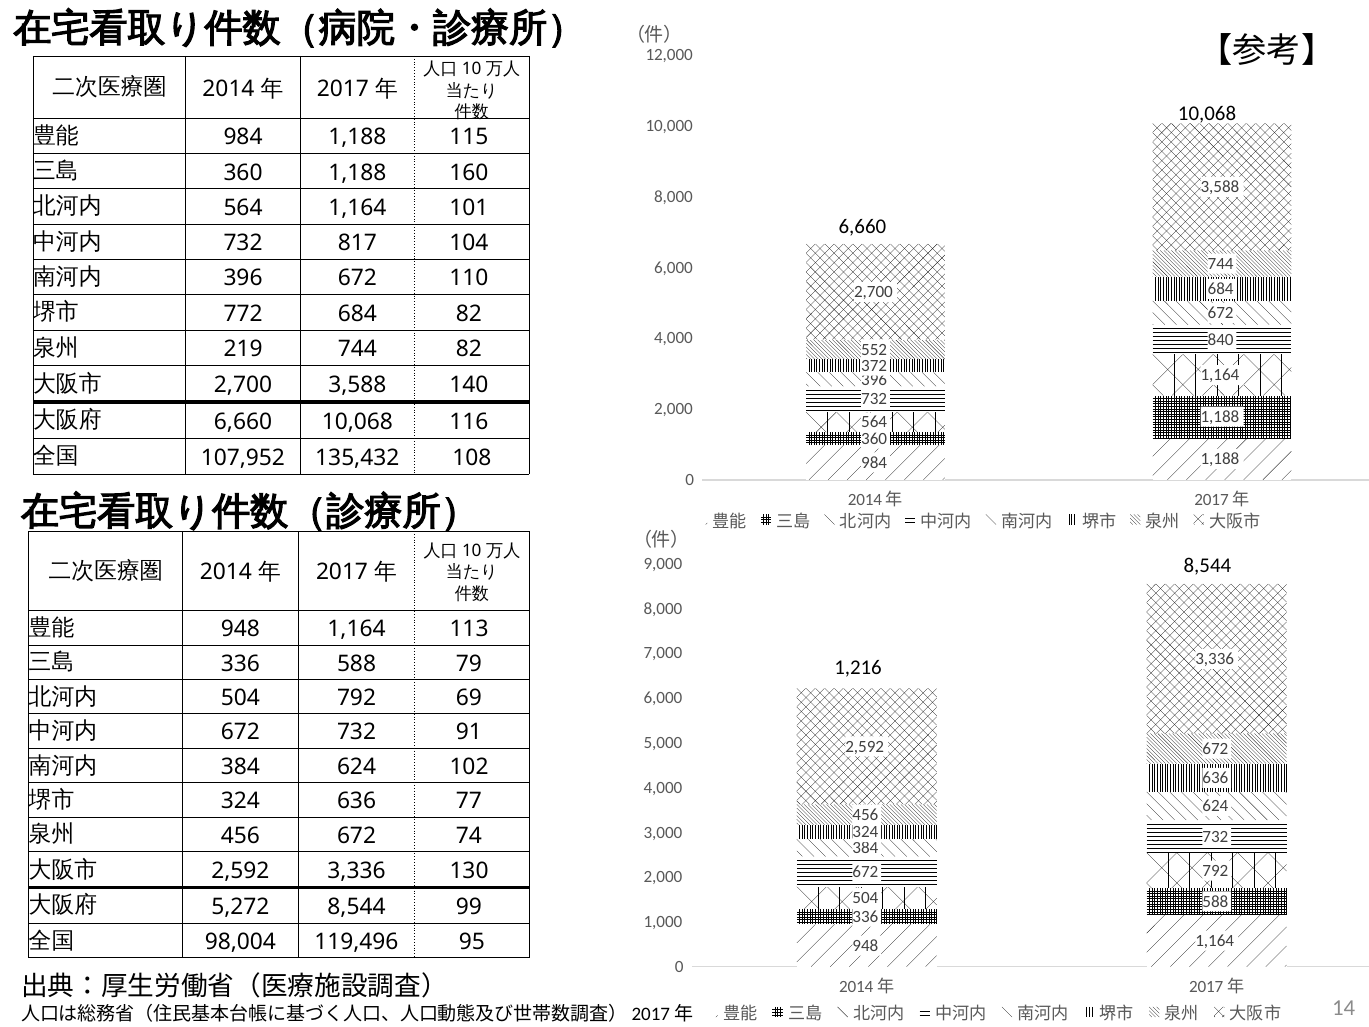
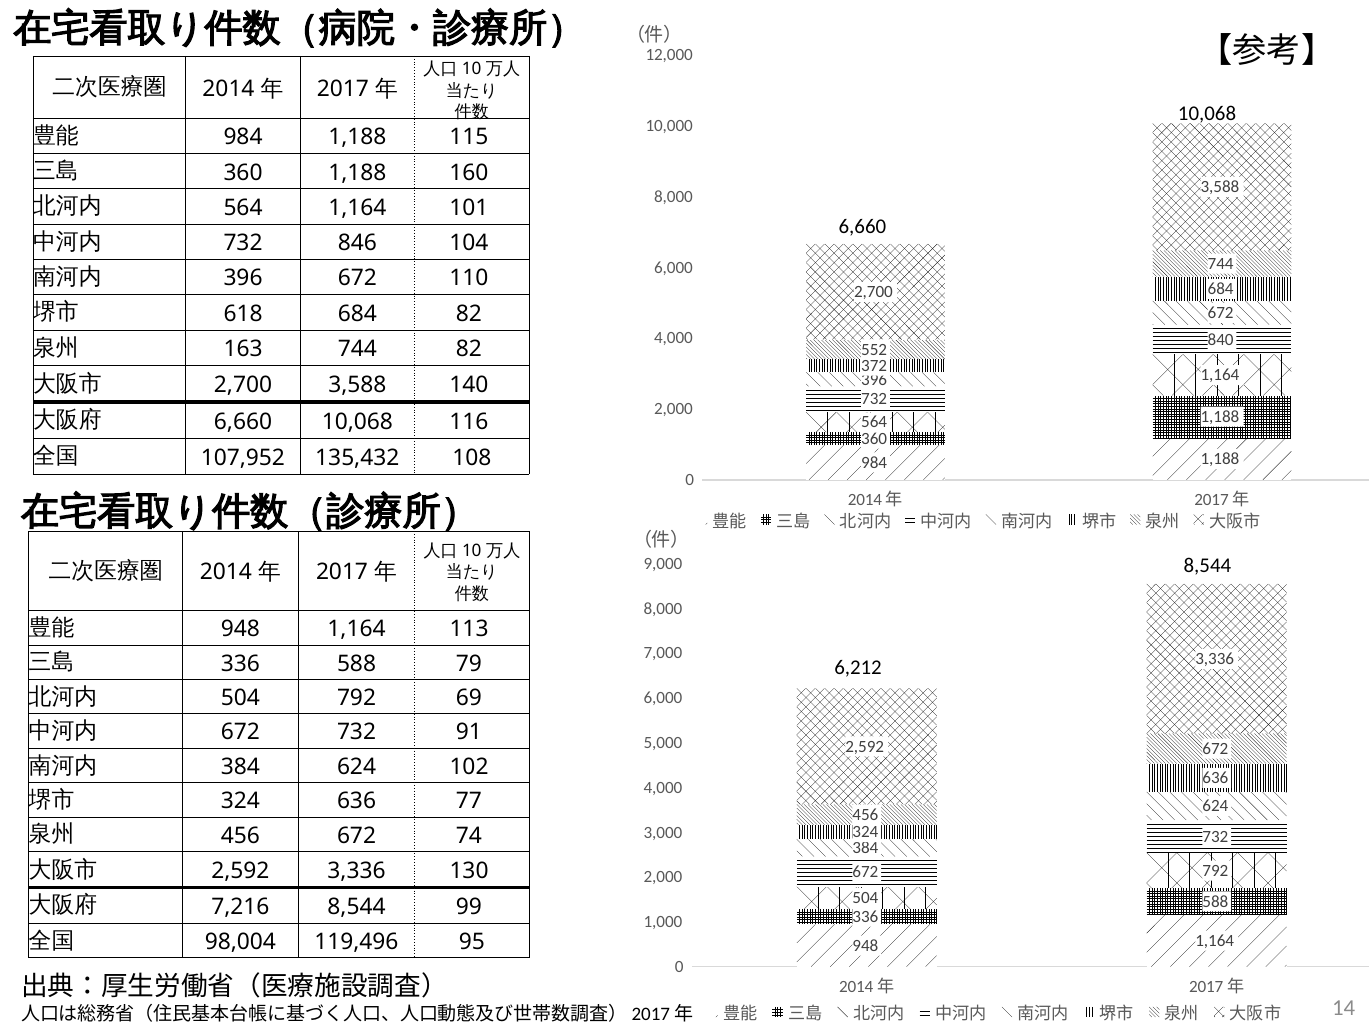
817: 817 -> 846 (357, 243)
772: 772 -> 618 (243, 314)
219: 219 -> 163 (243, 349)
1,216: 1,216 -> 6,212 (858, 668)
5,272: 5,272 -> 7,216 (240, 907)
